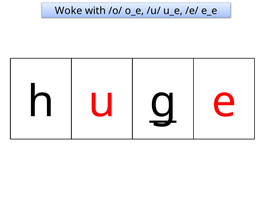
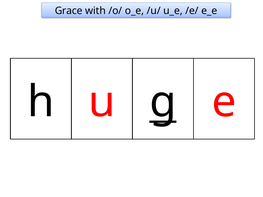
Woke: Woke -> Grace (69, 11)
